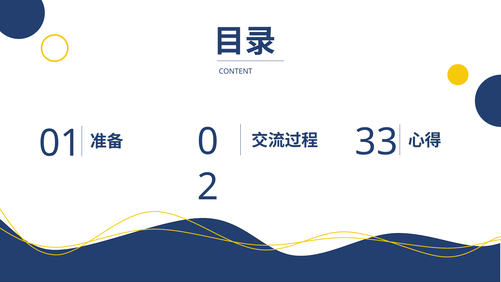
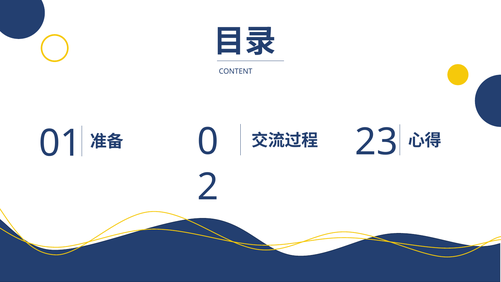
33: 33 -> 23 (376, 142)
